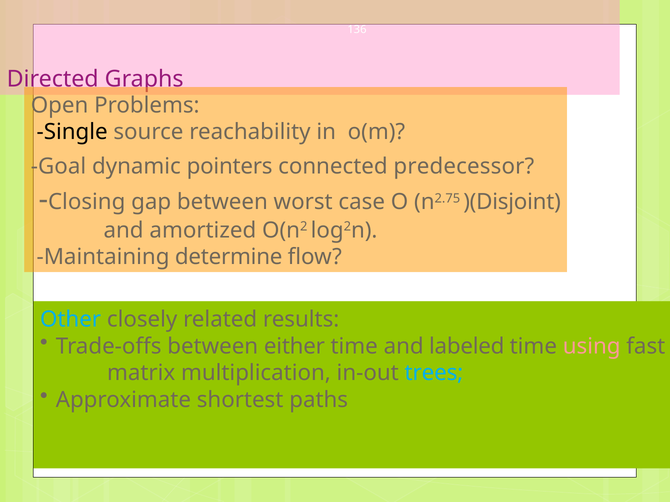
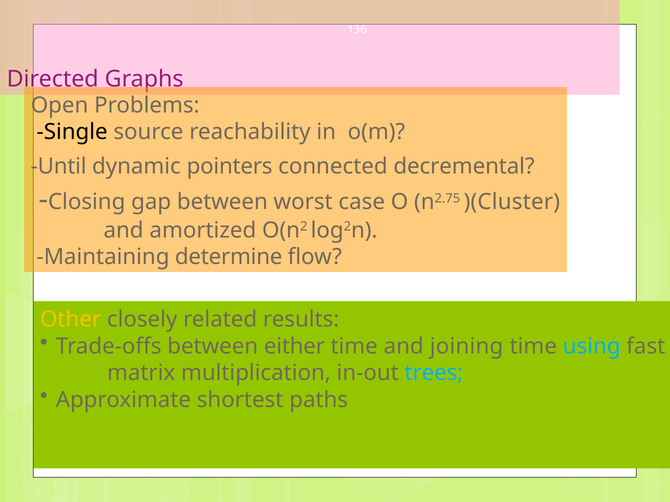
Goal: Goal -> Until (59, 166)
predecessor: predecessor -> decremental (464, 166)
)(Disjoint: )(Disjoint -> )(Cluster (512, 202)
Other colour: light blue -> yellow (71, 320)
labeled: labeled -> joining (467, 346)
using colour: pink -> light blue (592, 346)
